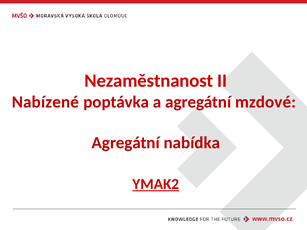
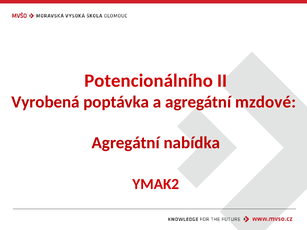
Nezaměstnanost: Nezaměstnanost -> Potencionálního (149, 81)
Nabízené: Nabízené -> Vyrobená (46, 102)
YMAK2 underline: present -> none (156, 184)
